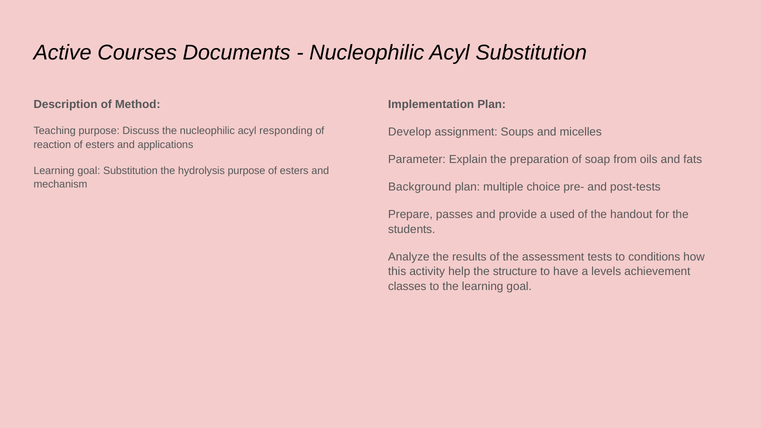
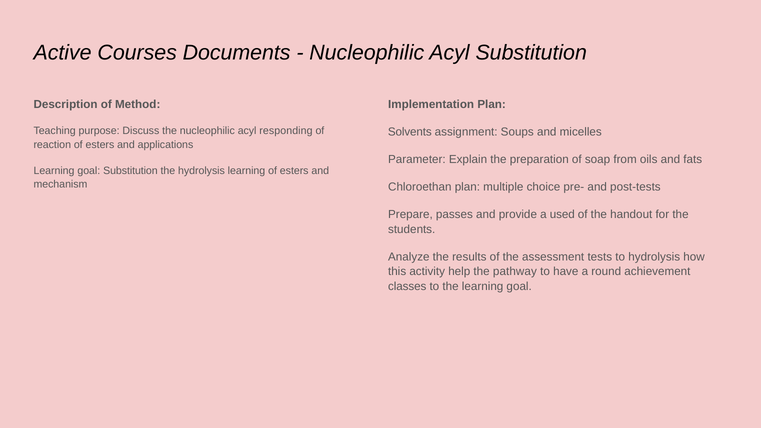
Develop: Develop -> Solvents (410, 132)
hydrolysis purpose: purpose -> learning (246, 171)
Background: Background -> Chloroethan (420, 187)
to conditions: conditions -> hydrolysis (654, 257)
structure: structure -> pathway (515, 272)
levels: levels -> round (606, 272)
